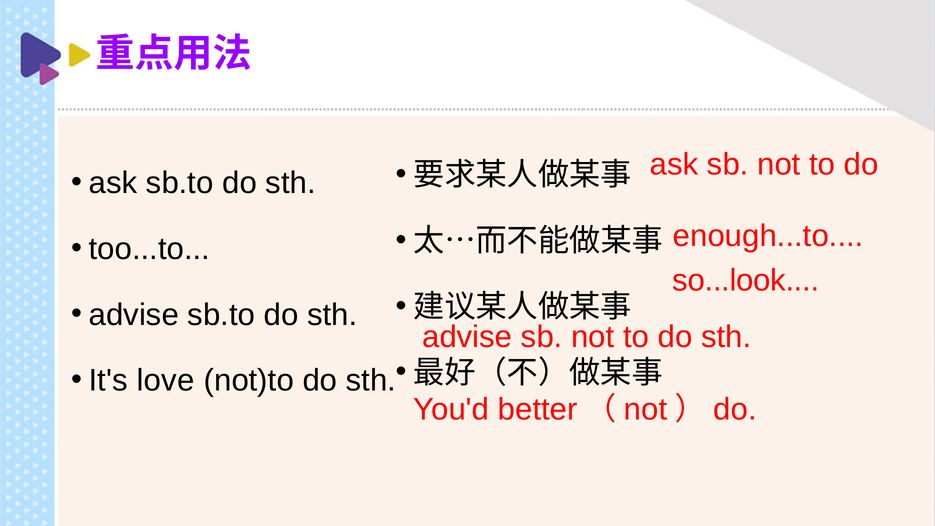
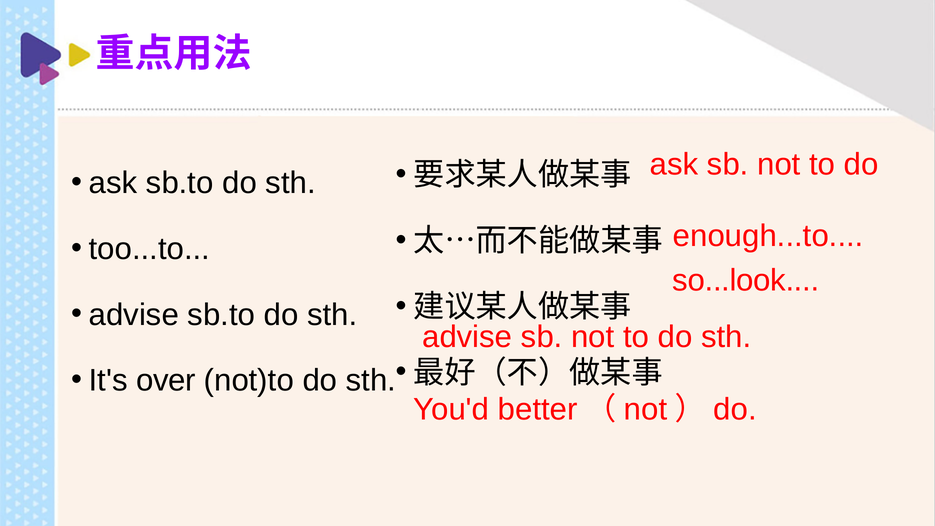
love: love -> over (166, 381)
